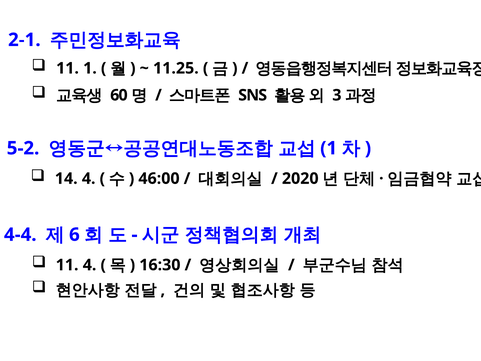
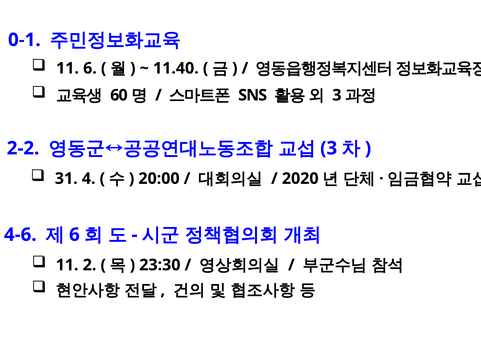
2-1: 2-1 -> 0-1 (24, 40)
11 1: 1 -> 6 (90, 68)
11.25: 11.25 -> 11.40 (176, 68)
5-2: 5-2 -> 2-2 (23, 148)
1: 1 -> 3 (329, 148)
14: 14 -> 31 (66, 178)
46:00: 46:00 -> 20:00 (159, 178)
4-4: 4-4 -> 4-6 (20, 234)
11 4: 4 -> 2 (90, 265)
16:30: 16:30 -> 23:30 (160, 265)
